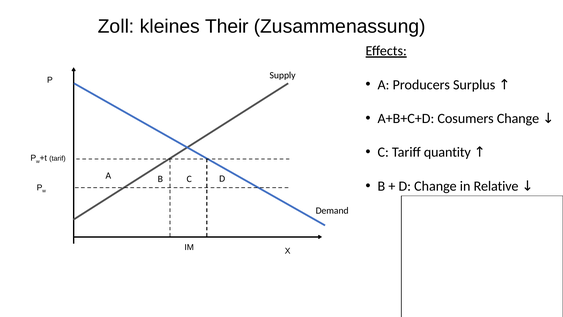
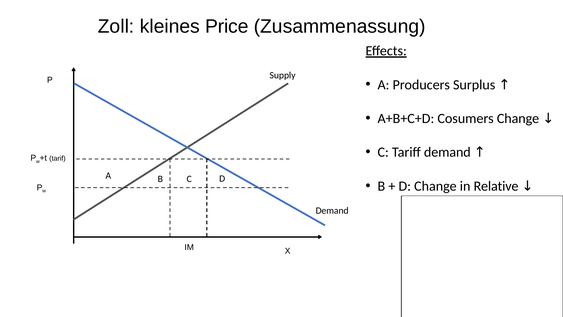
Their: Their -> Price (227, 27)
Tariff quantity: quantity -> demand (447, 152)
